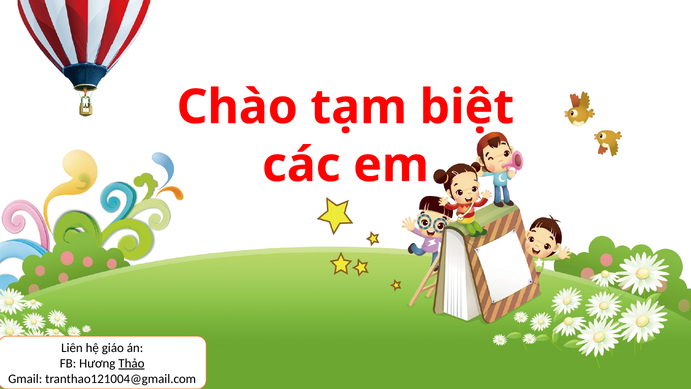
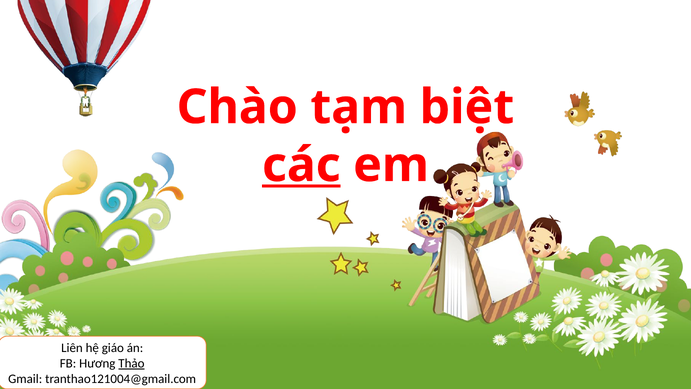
các underline: none -> present (301, 165)
